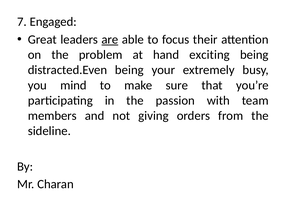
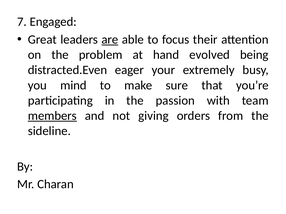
exciting: exciting -> evolved (210, 55)
distracted.Even being: being -> eager (129, 70)
members underline: none -> present (52, 116)
